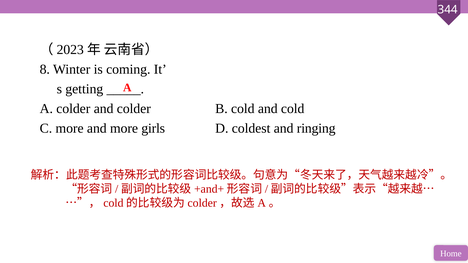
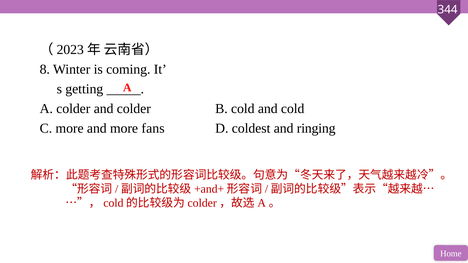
girls: girls -> fans (153, 128)
